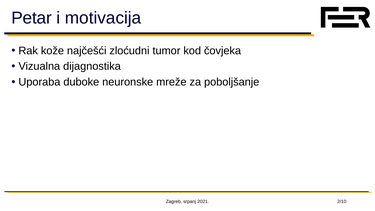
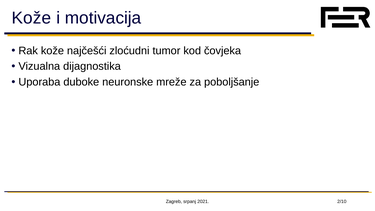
Petar: Petar -> Kože (31, 18)
